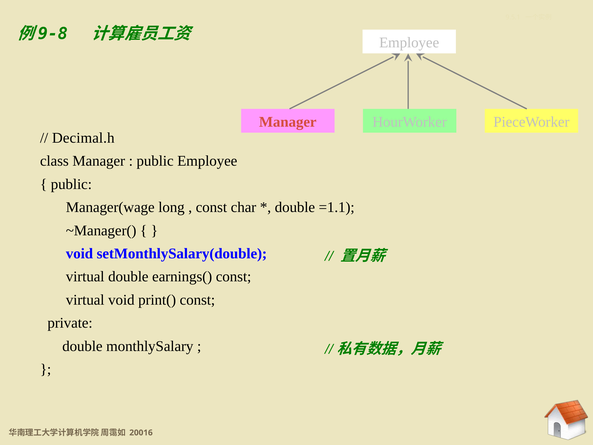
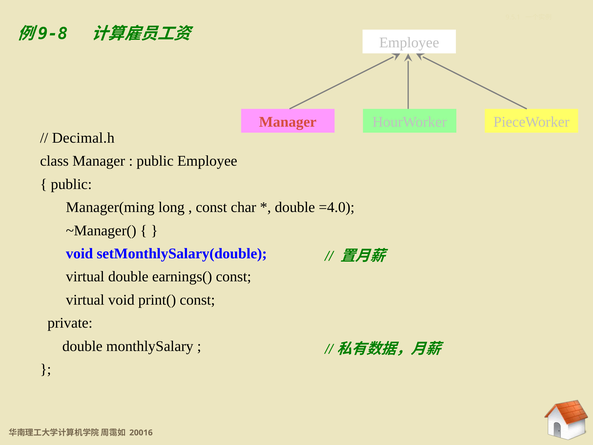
Manager(wage: Manager(wage -> Manager(ming (110, 207)
=1.1: =1.1 -> =4.0 (337, 207)
